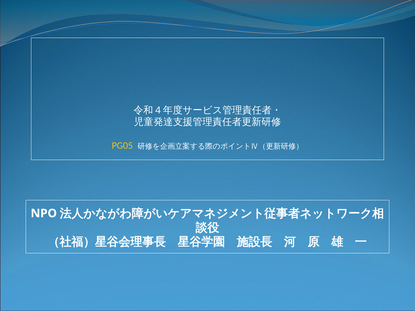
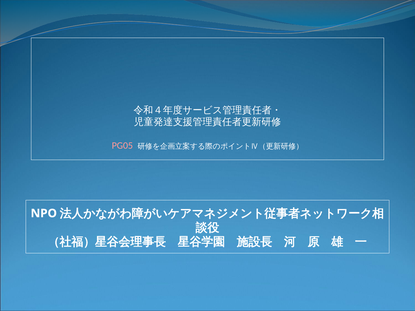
PG05 colour: yellow -> pink (122, 146)
